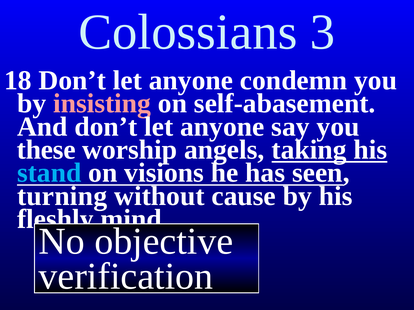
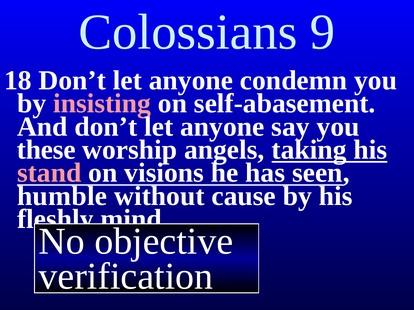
3: 3 -> 9 (323, 32)
stand colour: light blue -> pink (49, 173)
turning: turning -> humble (62, 196)
